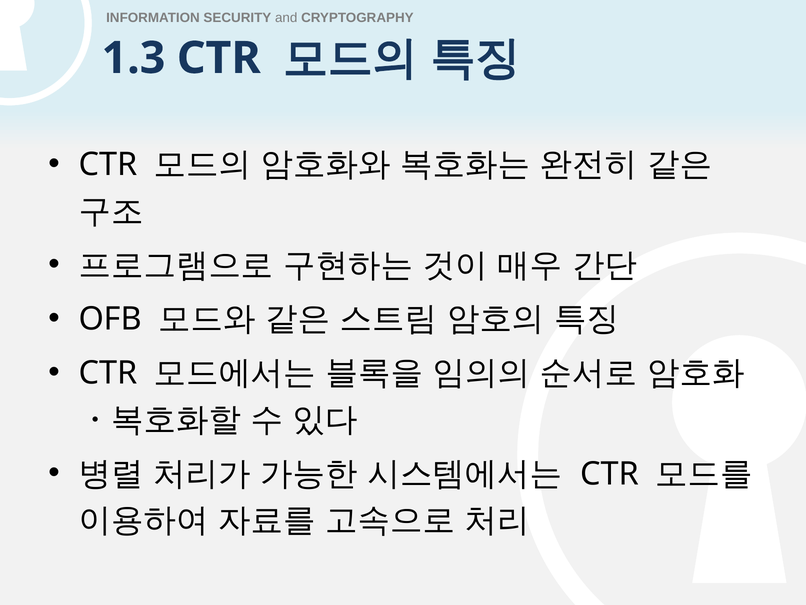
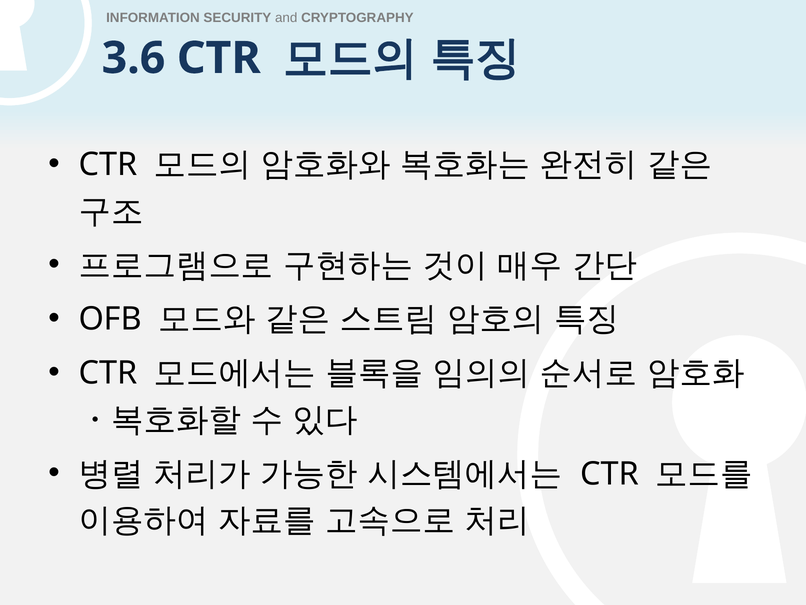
1.3: 1.3 -> 3.6 (133, 58)
